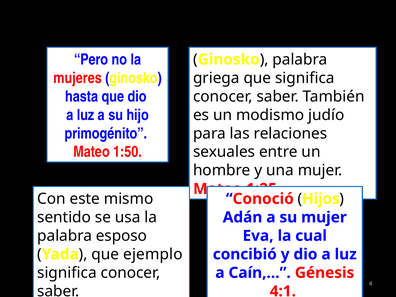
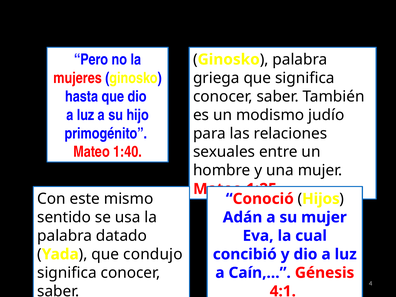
1:50: 1:50 -> 1:40 (128, 152)
esposo: esposo -> datado (121, 236)
ejemplo: ejemplo -> condujo (153, 254)
